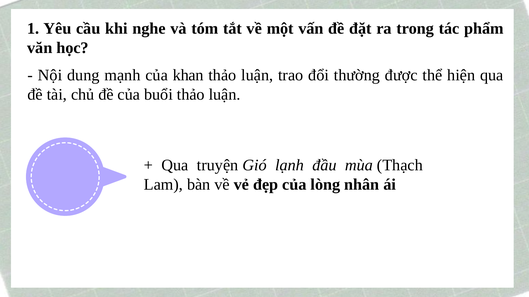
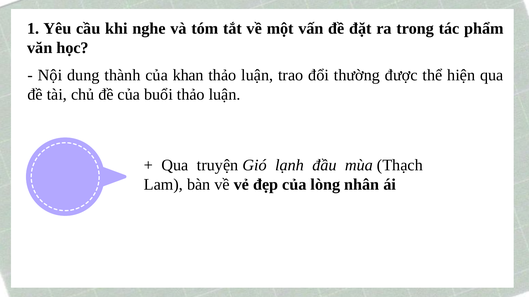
mạnh: mạnh -> thành (123, 75)
